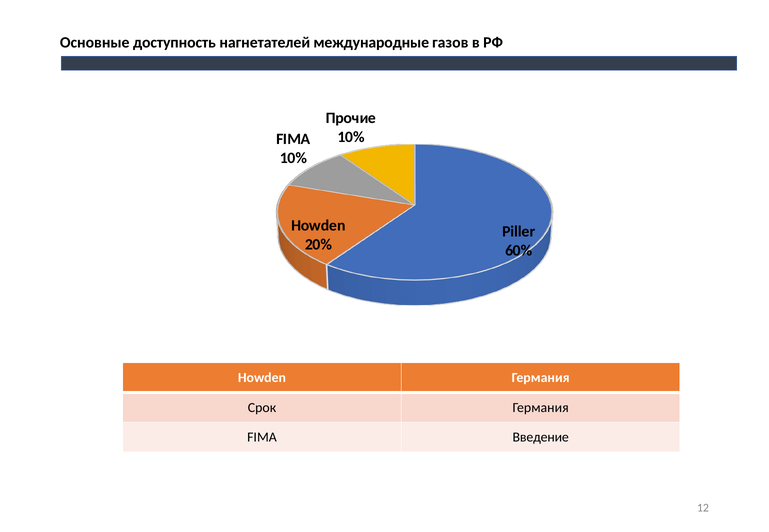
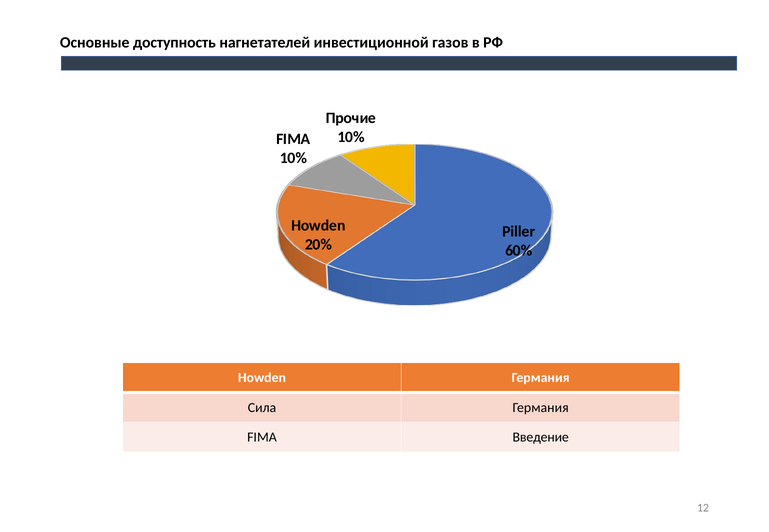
международные: международные -> инвестиционной (371, 42)
Срок: Срок -> Сила (262, 408)
